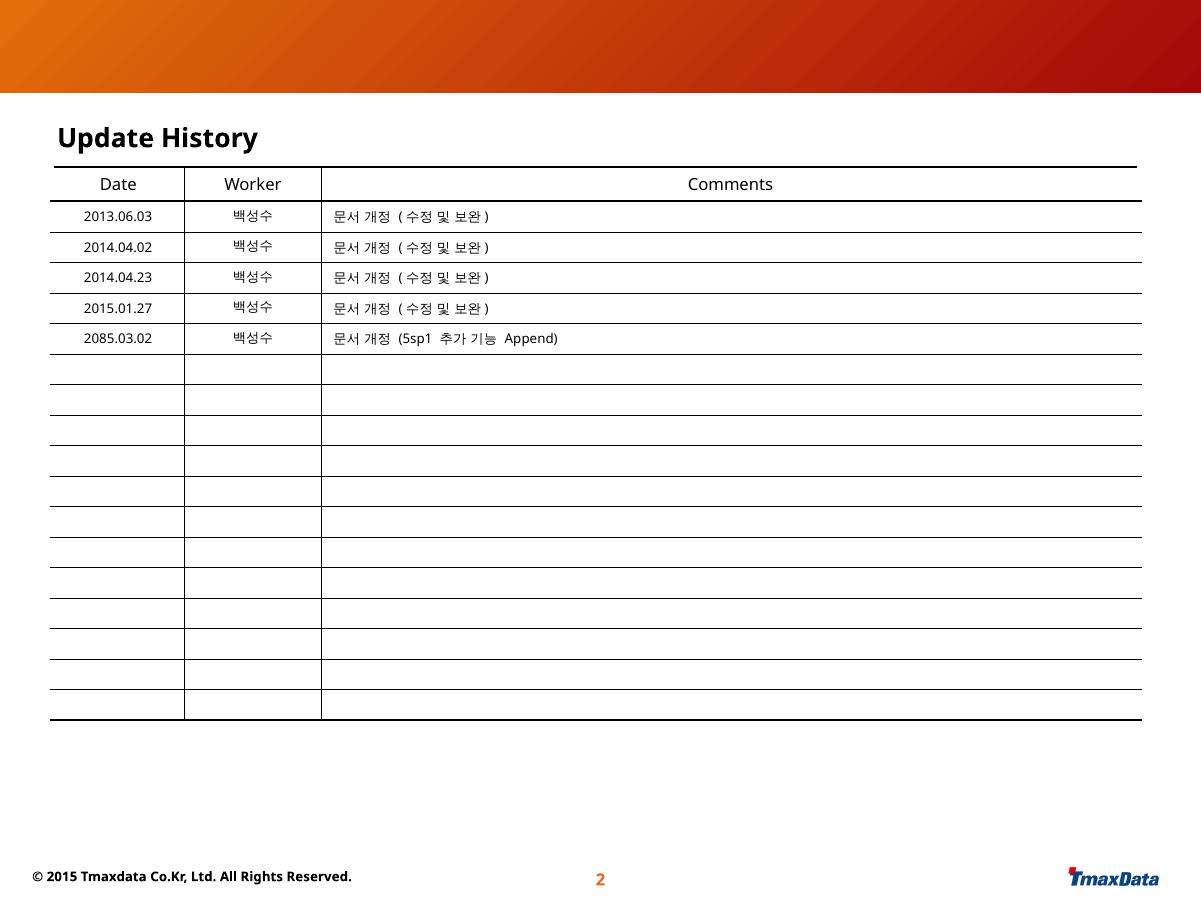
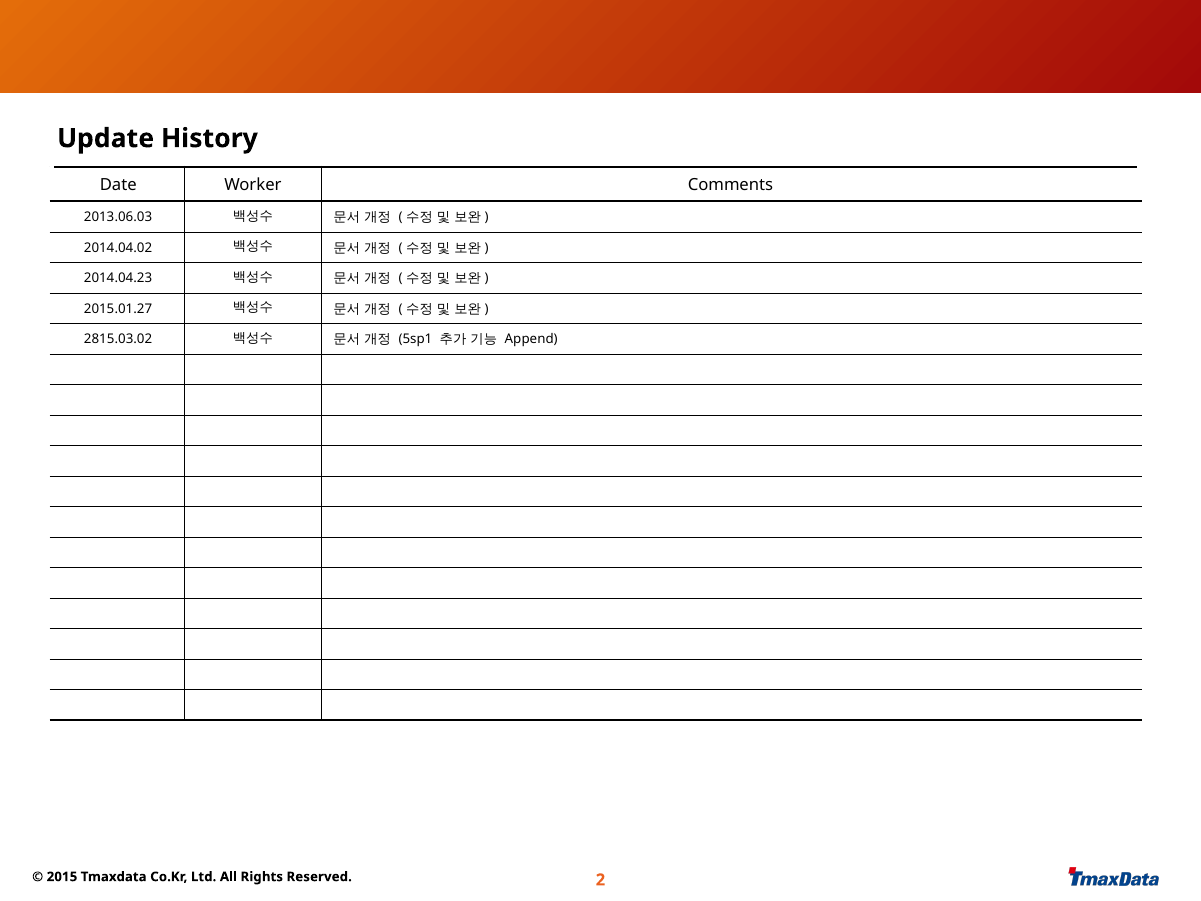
2085.03.02: 2085.03.02 -> 2815.03.02 (118, 339)
